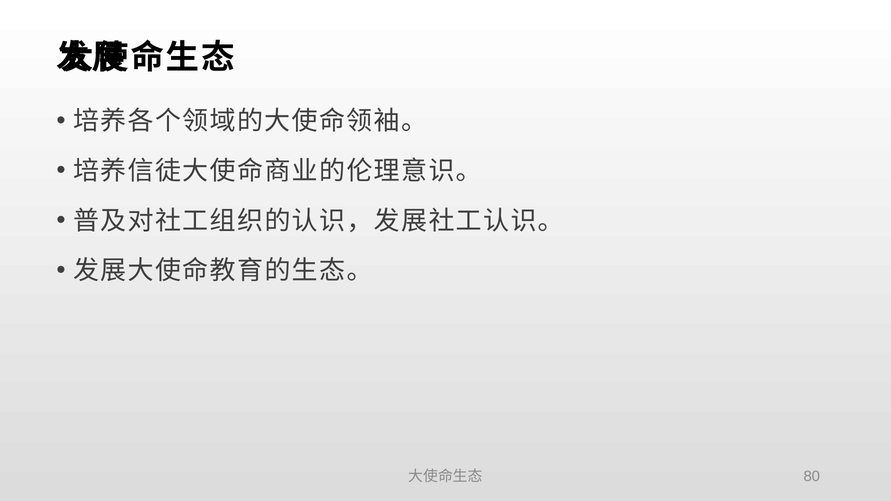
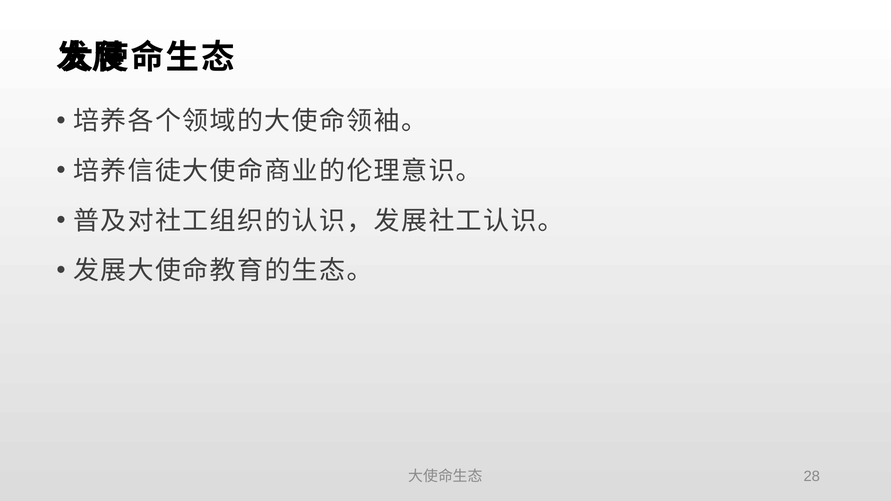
80: 80 -> 28 (812, 477)
